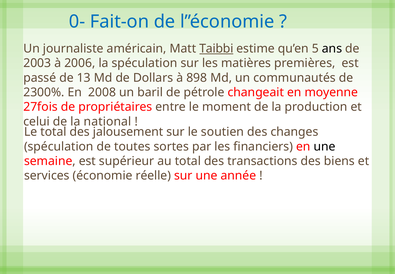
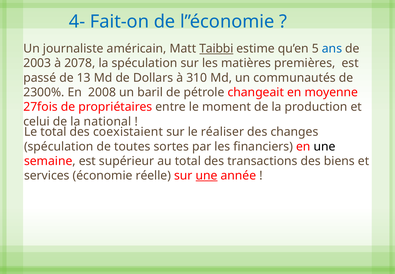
0-: 0- -> 4- (77, 22)
ans colour: black -> blue (332, 48)
2006: 2006 -> 2078 (80, 63)
898: 898 -> 310 (197, 78)
jalousement: jalousement -> coexistaient (128, 132)
soutien: soutien -> réaliser (222, 132)
une underline: none -> present (207, 175)
